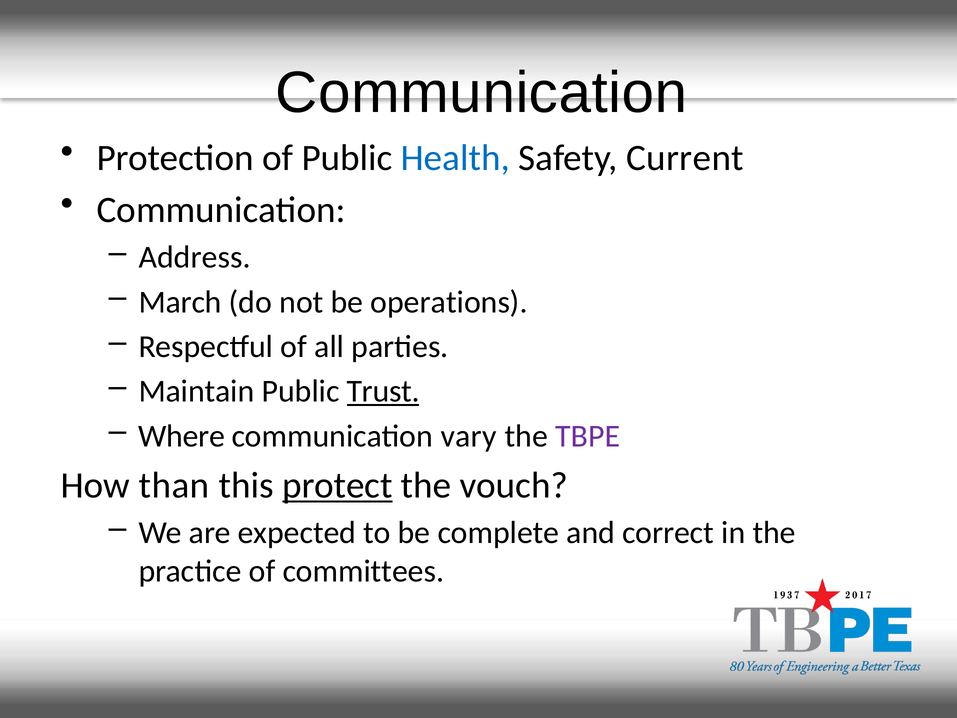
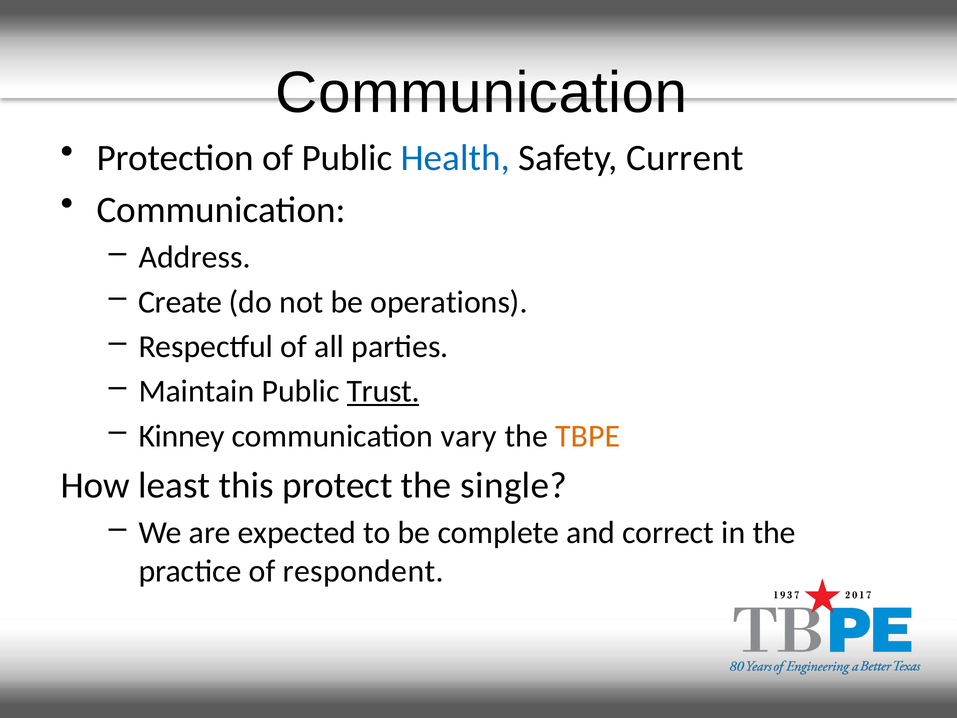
March: March -> Create (180, 302)
Where: Where -> Kinney (182, 436)
TBPE colour: purple -> orange (588, 436)
than: than -> least (174, 485)
protect underline: present -> none (337, 485)
vouch: vouch -> single (514, 485)
committees: committees -> respondent (363, 571)
